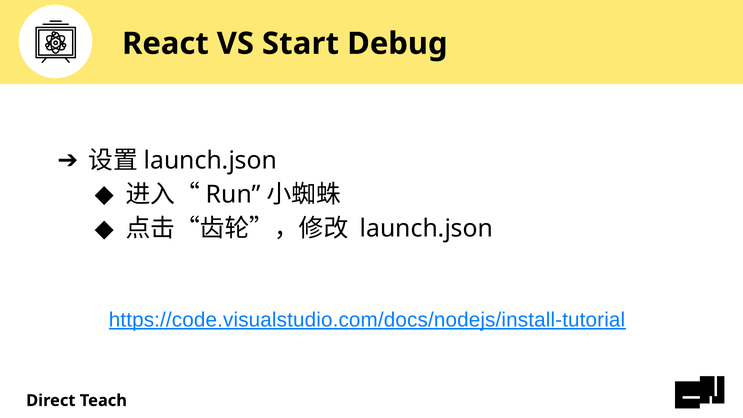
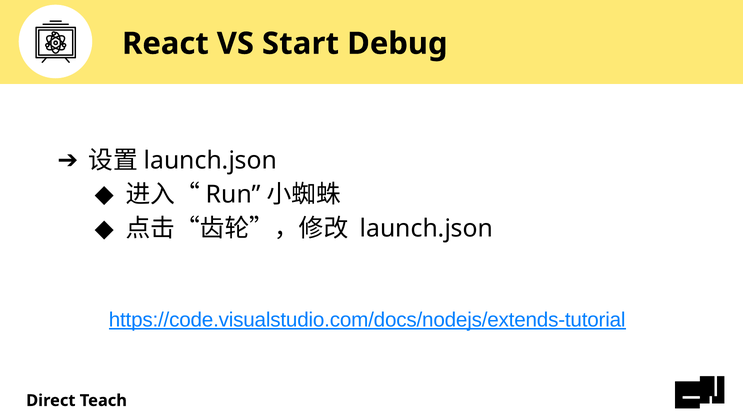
https://code.visualstudio.com/docs/nodejs/install-tutorial: https://code.visualstudio.com/docs/nodejs/install-tutorial -> https://code.visualstudio.com/docs/nodejs/extends-tutorial (367, 320)
